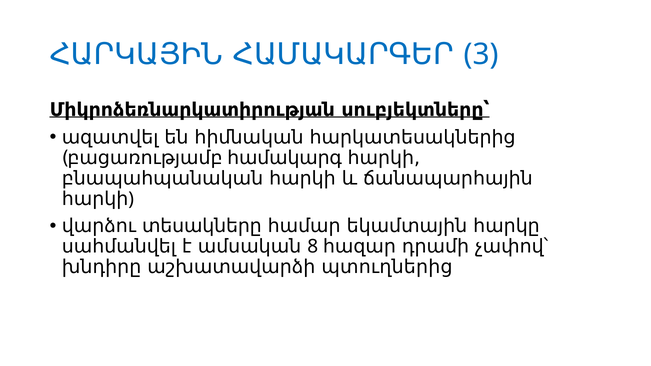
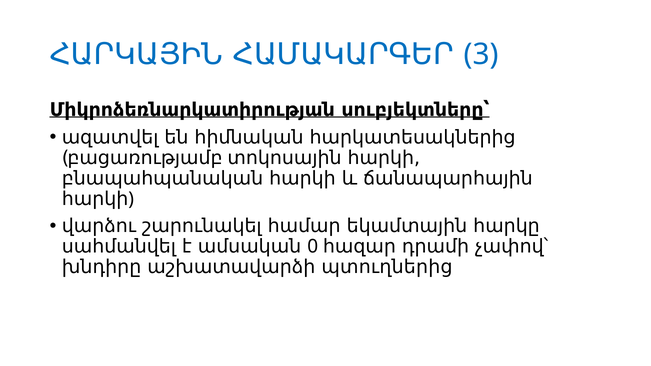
համակարգ: համակարգ -> տոկոսային (285, 158)
տեսակները: տեսակները -> շարունակել (202, 226)
8: 8 -> 0 (313, 247)
